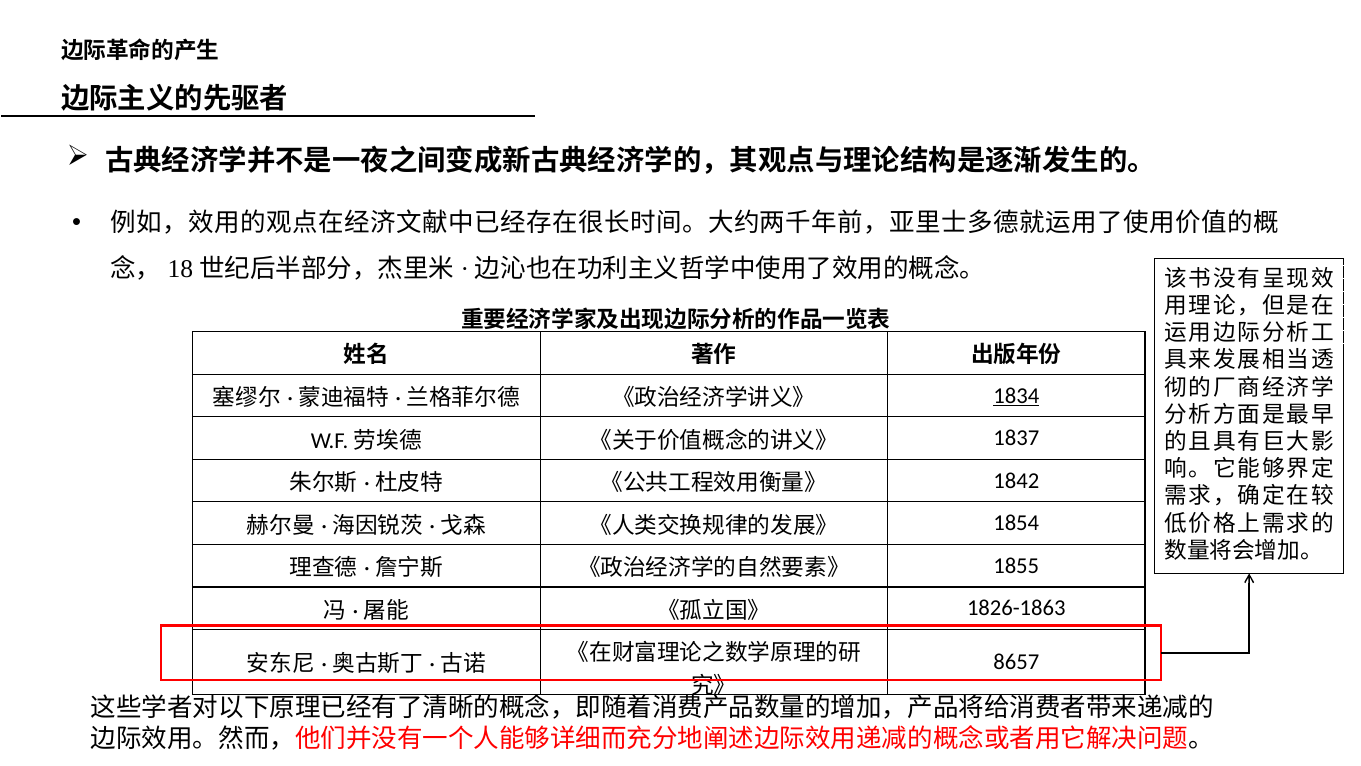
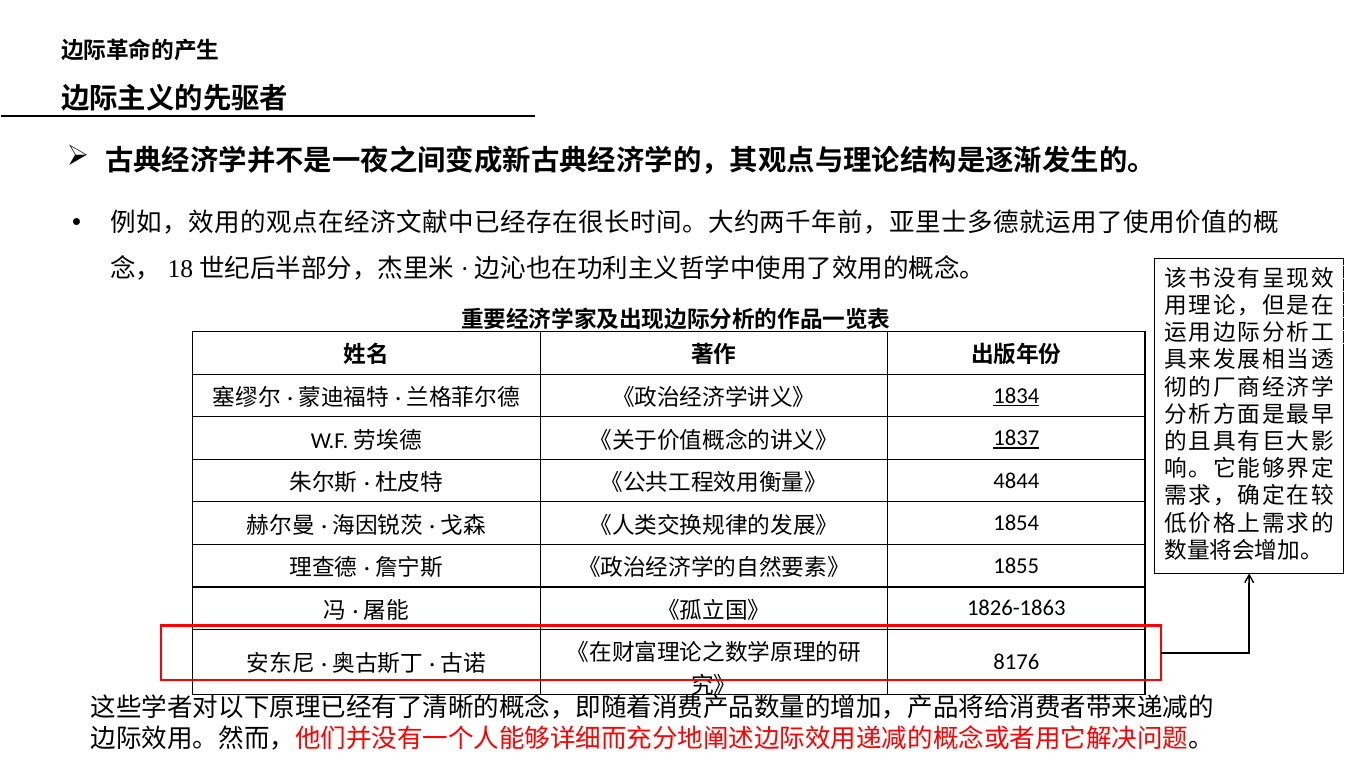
1837 underline: none -> present (1016, 438)
1842: 1842 -> 4844 (1016, 481)
8657: 8657 -> 8176 (1016, 662)
